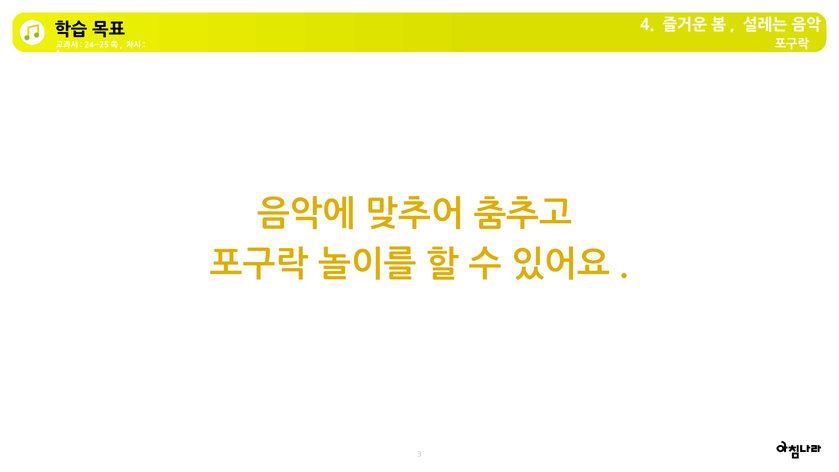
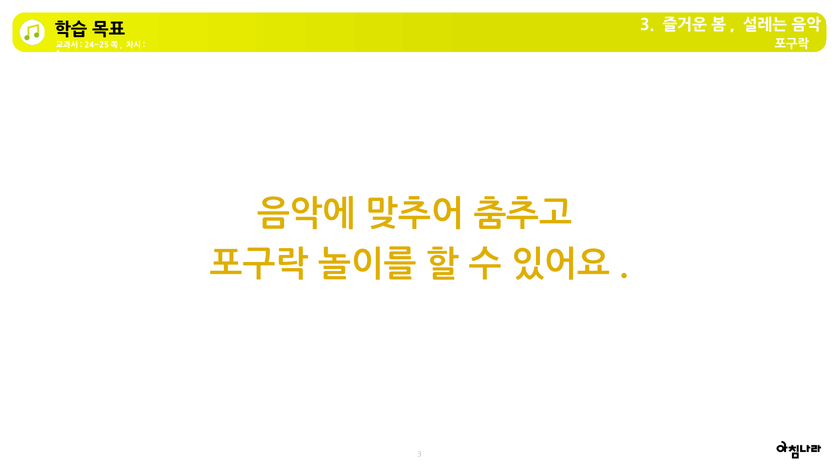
4: 4 -> 3 (647, 25)
